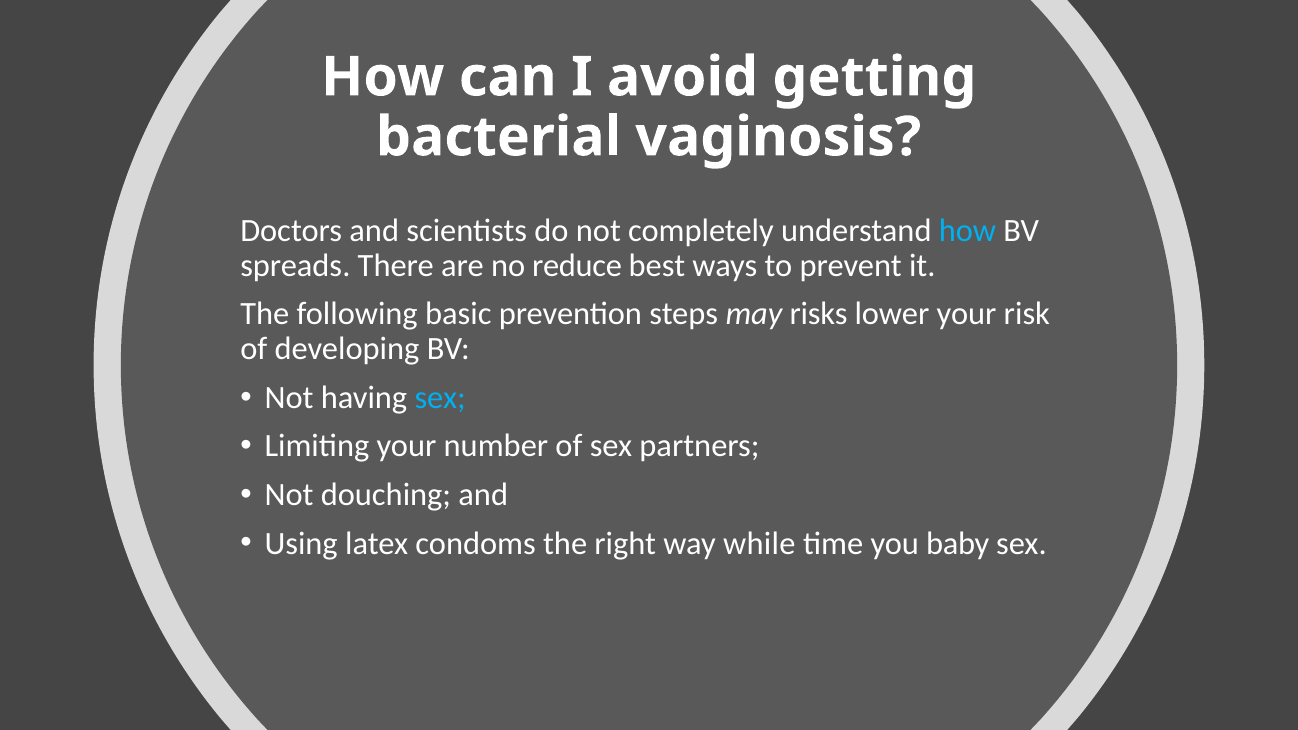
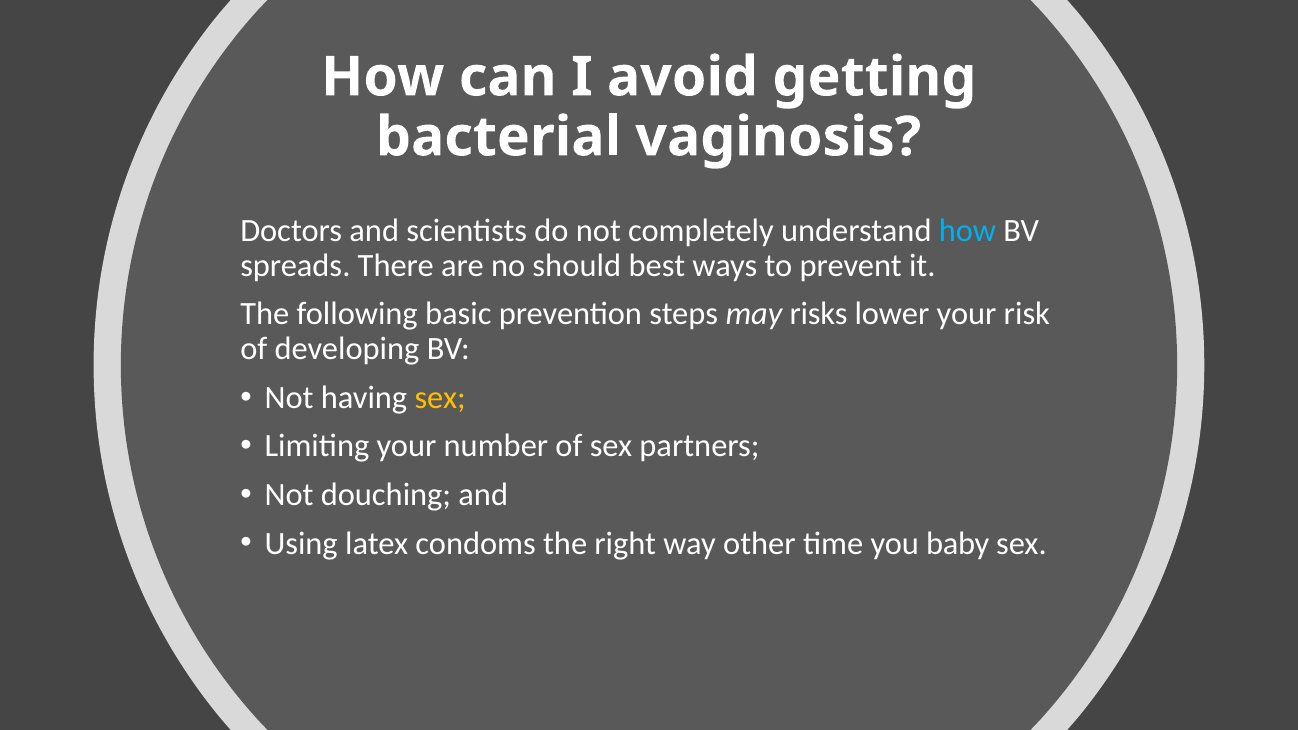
reduce: reduce -> should (577, 266)
sex colour: light blue -> yellow (440, 398)
while: while -> other (759, 543)
